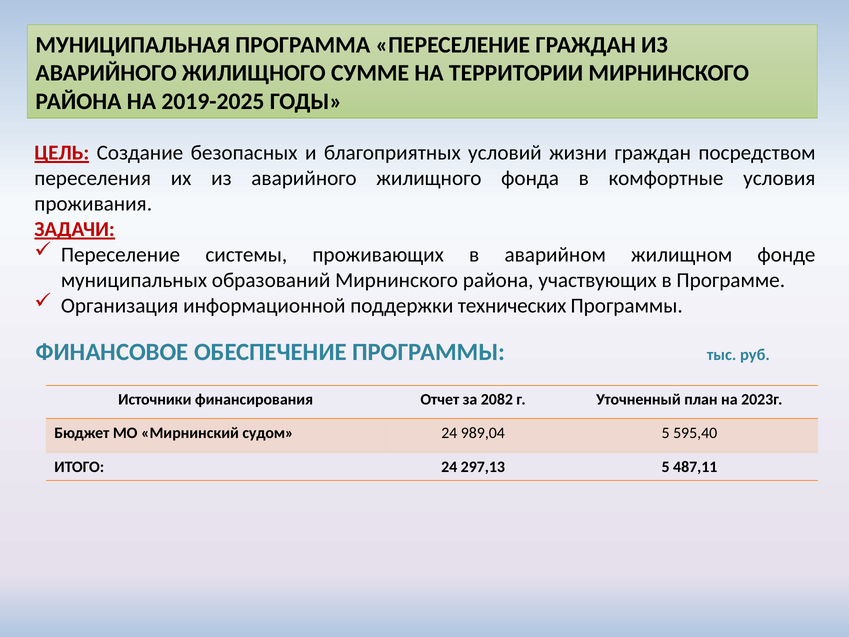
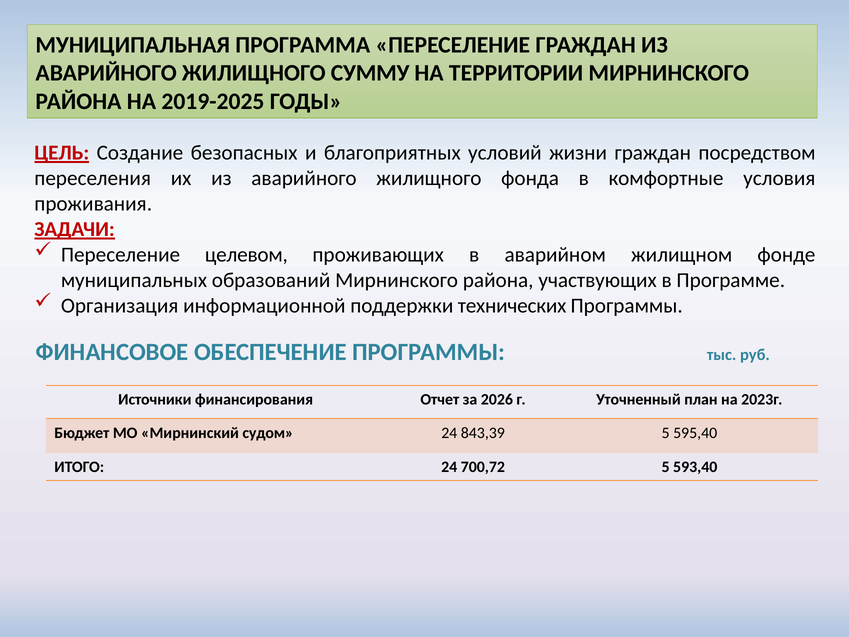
СУММЕ: СУММЕ -> СУММУ (370, 73)
системы: системы -> целевом (246, 255)
2082: 2082 -> 2026 (497, 399)
989,04: 989,04 -> 843,39 (483, 433)
297,13: 297,13 -> 700,72 (483, 467)
487,11: 487,11 -> 593,40 (695, 467)
